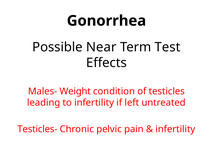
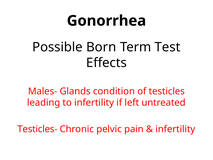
Near: Near -> Born (101, 47)
Weight: Weight -> Glands (75, 91)
